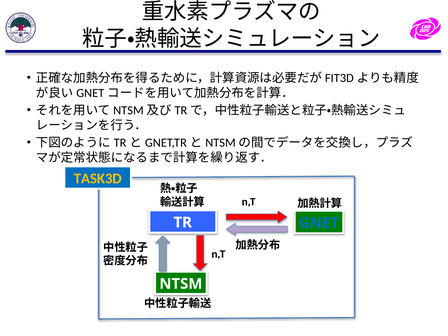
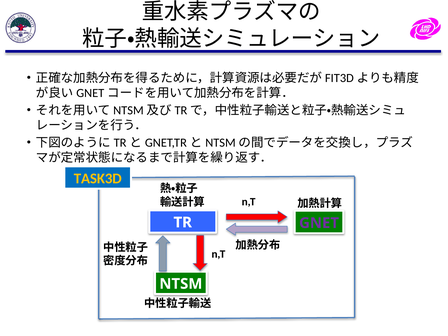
GNET colour: blue -> purple (319, 223)
